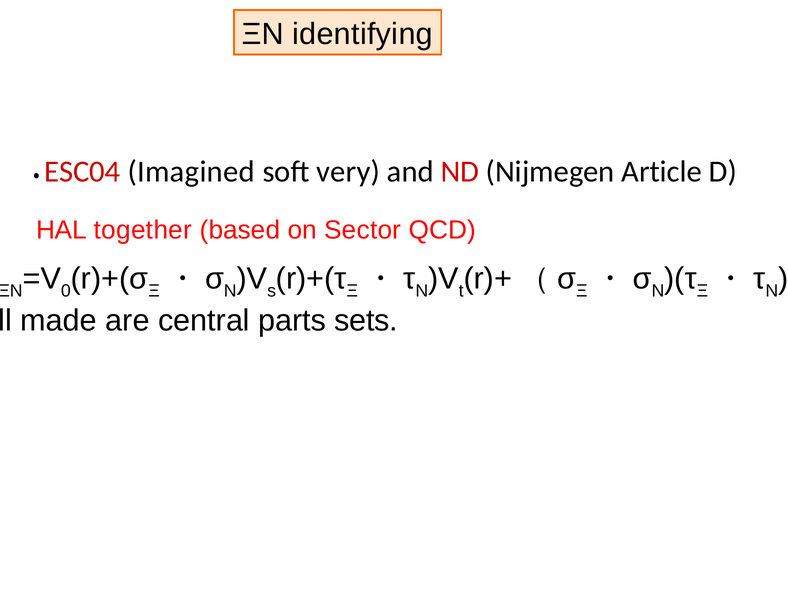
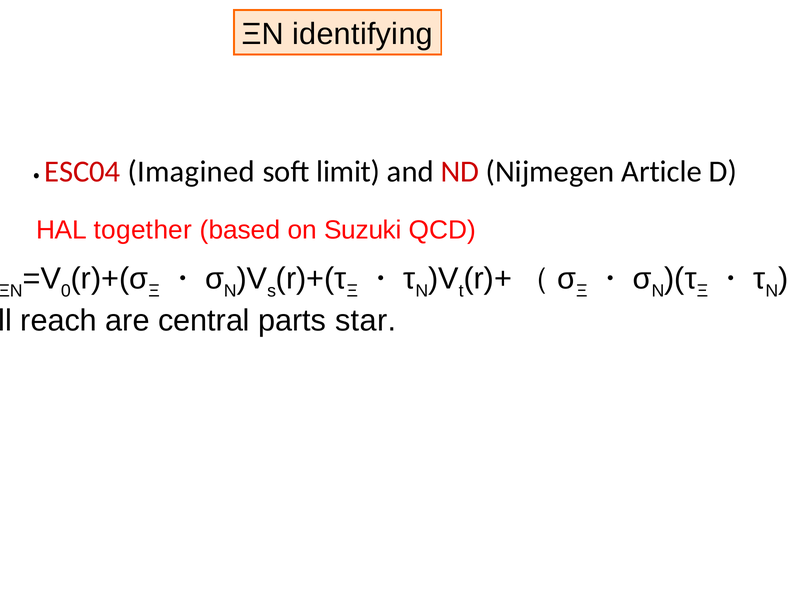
very: very -> limit (348, 171)
Sector: Sector -> Suzuki (363, 230)
made: made -> reach (59, 321)
sets: sets -> star (366, 321)
